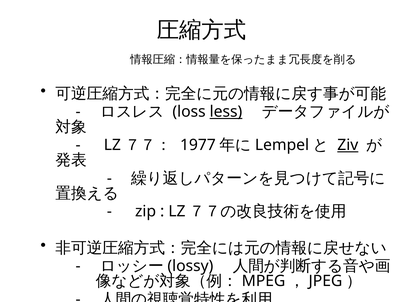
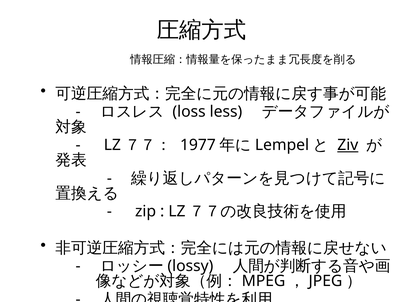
less underline: present -> none (226, 112)
